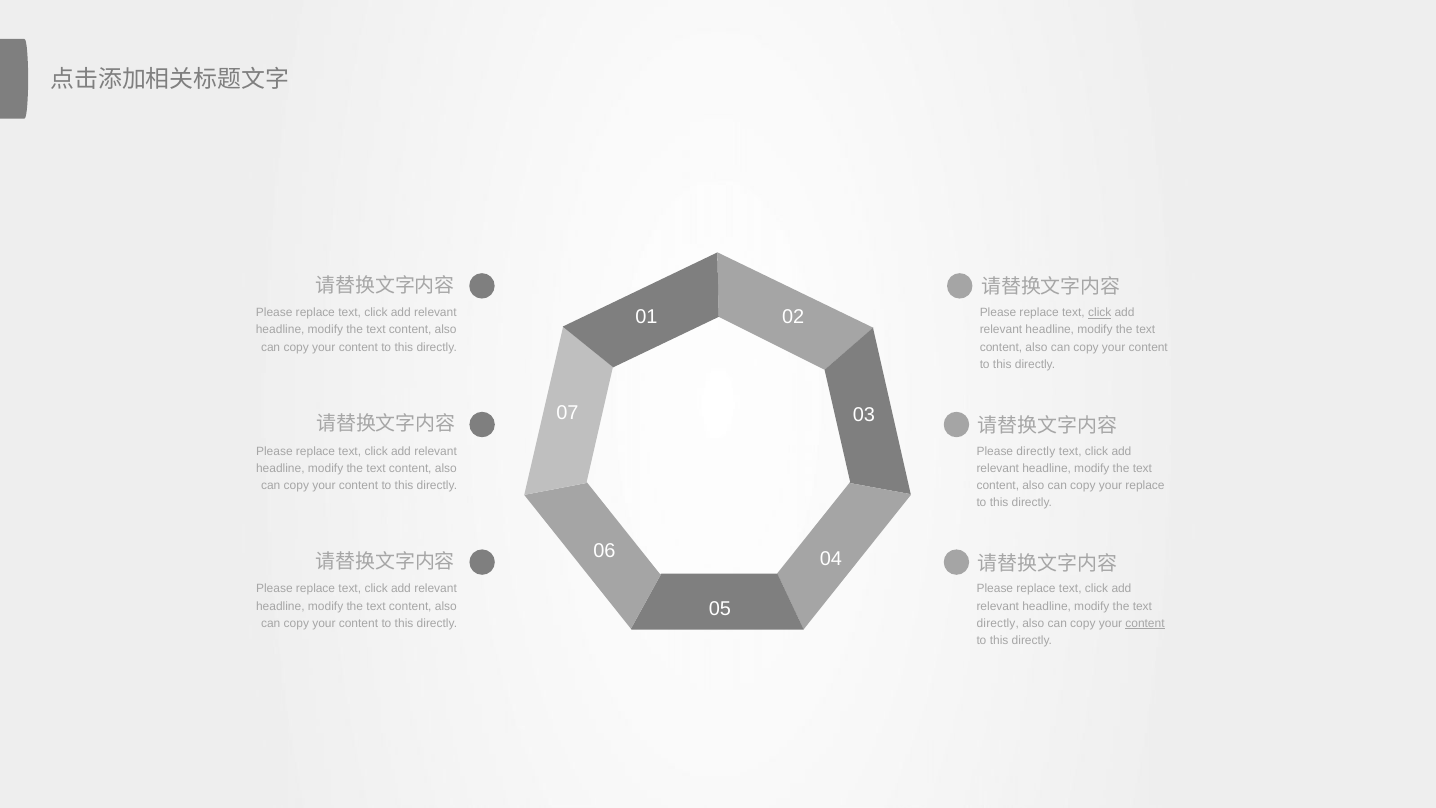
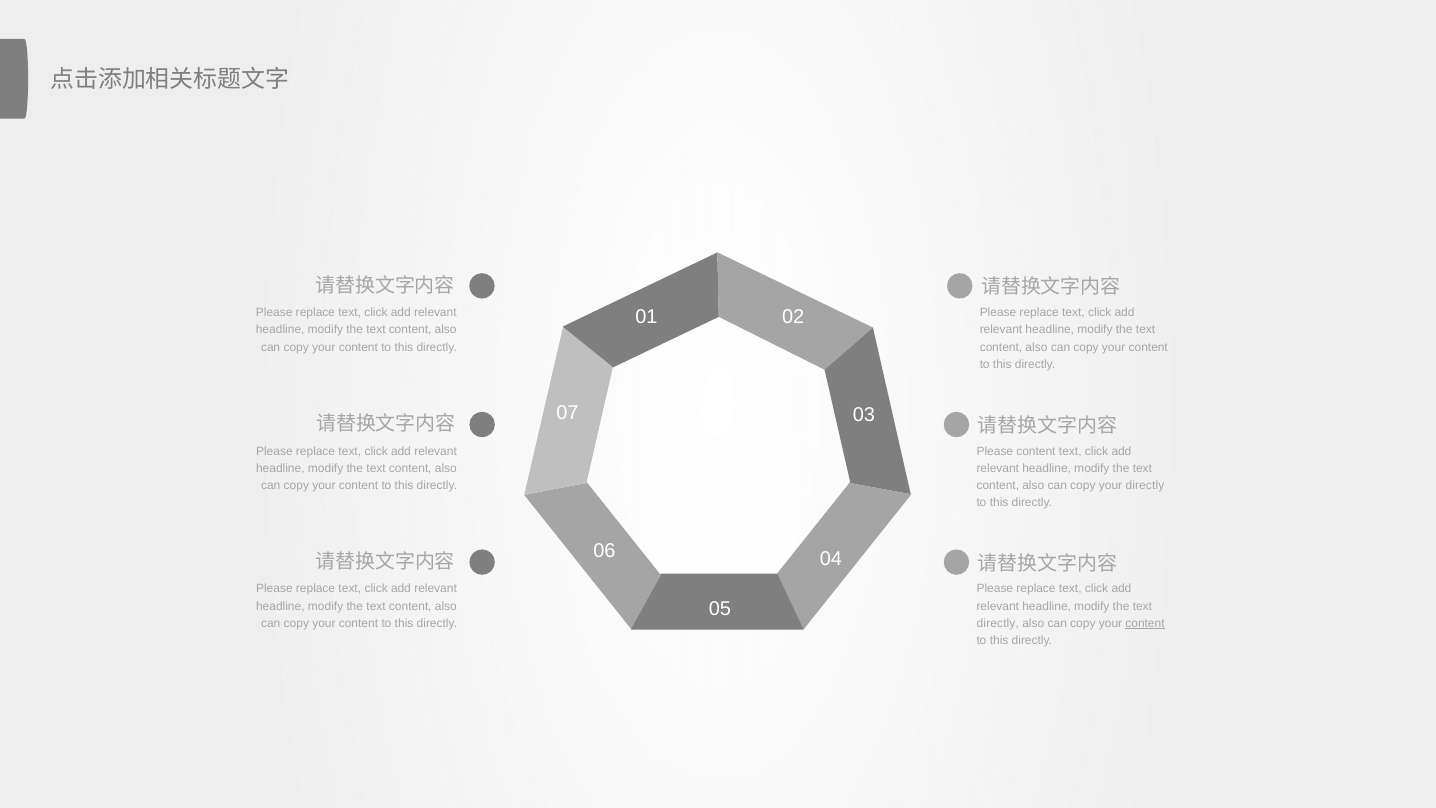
click underline: present -> none (1100, 313)
Please directly: directly -> content (1036, 451)
your replace: replace -> directly (1145, 486)
